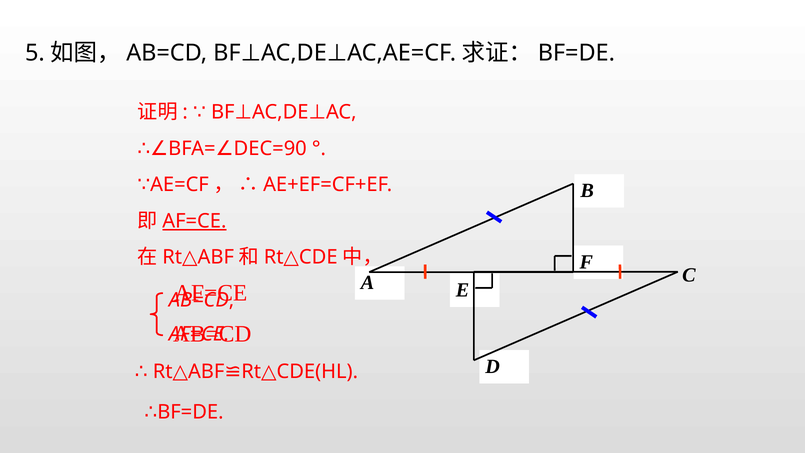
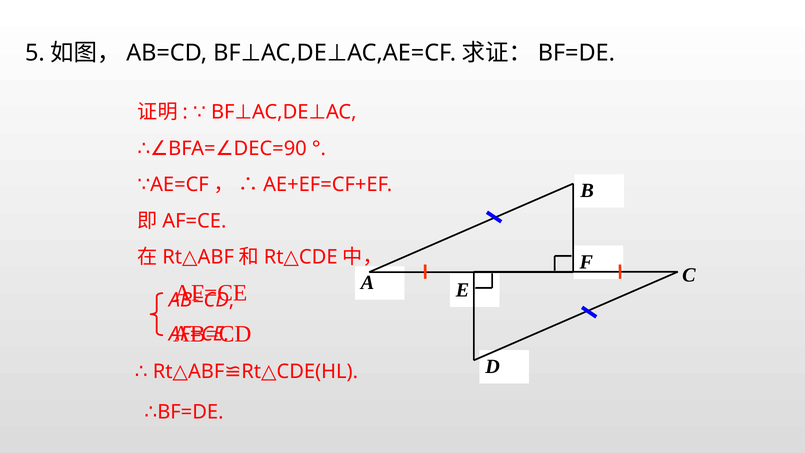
AF=CE underline: present -> none (194, 221)
